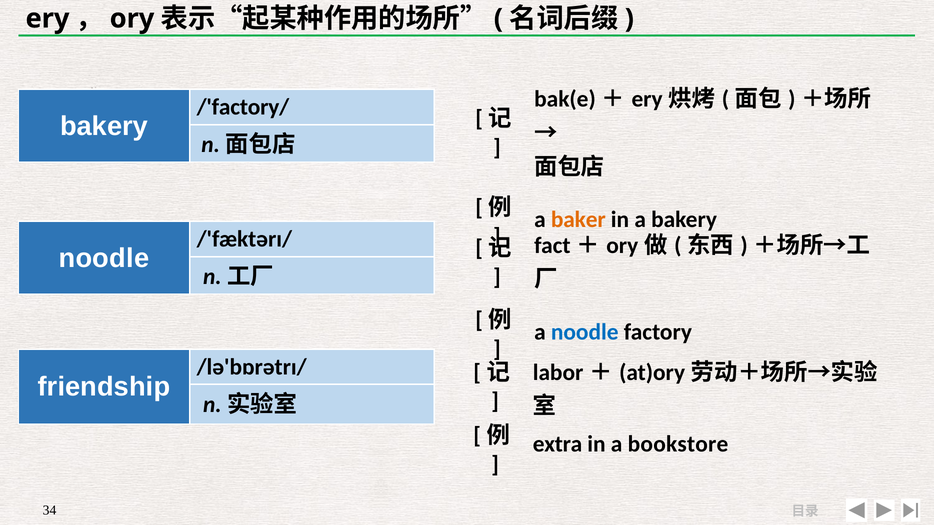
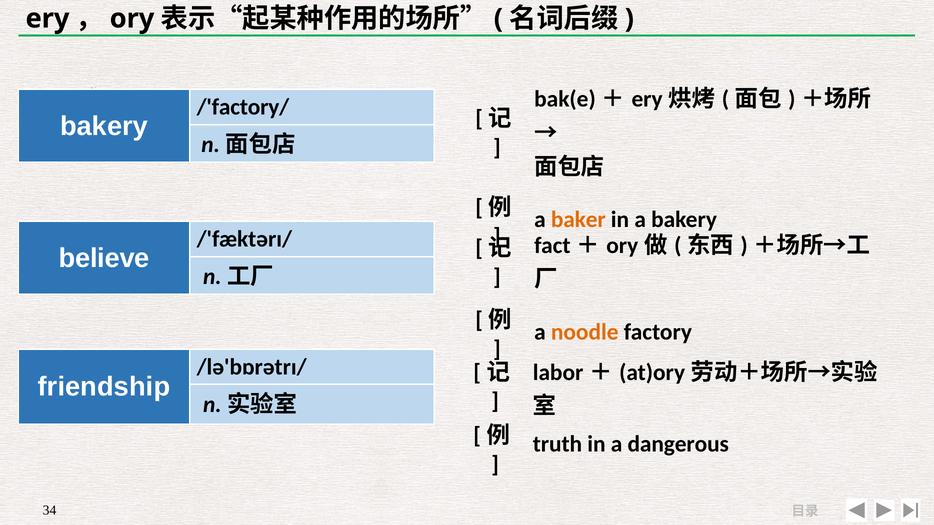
noodle: noodle -> believe (104, 258)
noodle colour: blue -> orange (585, 332)
extra: extra -> truth (557, 445)
bookstore: bookstore -> dangerous (678, 445)
